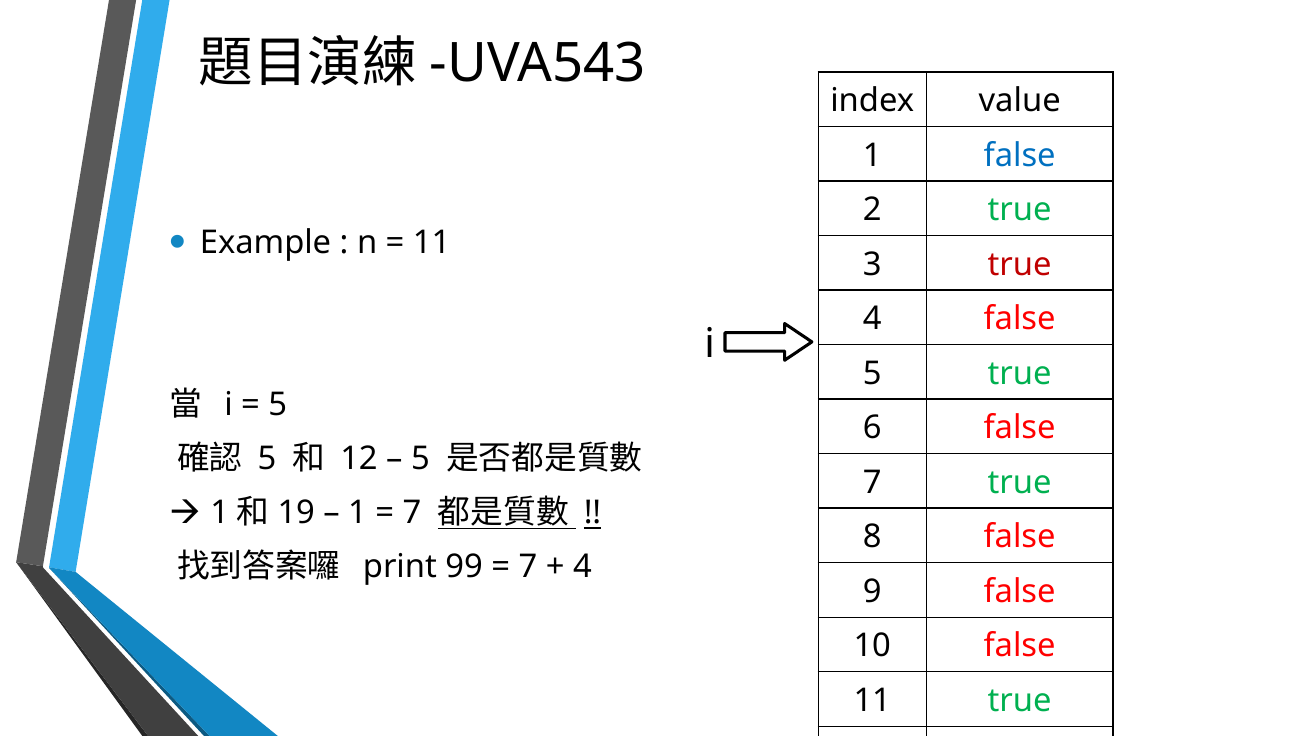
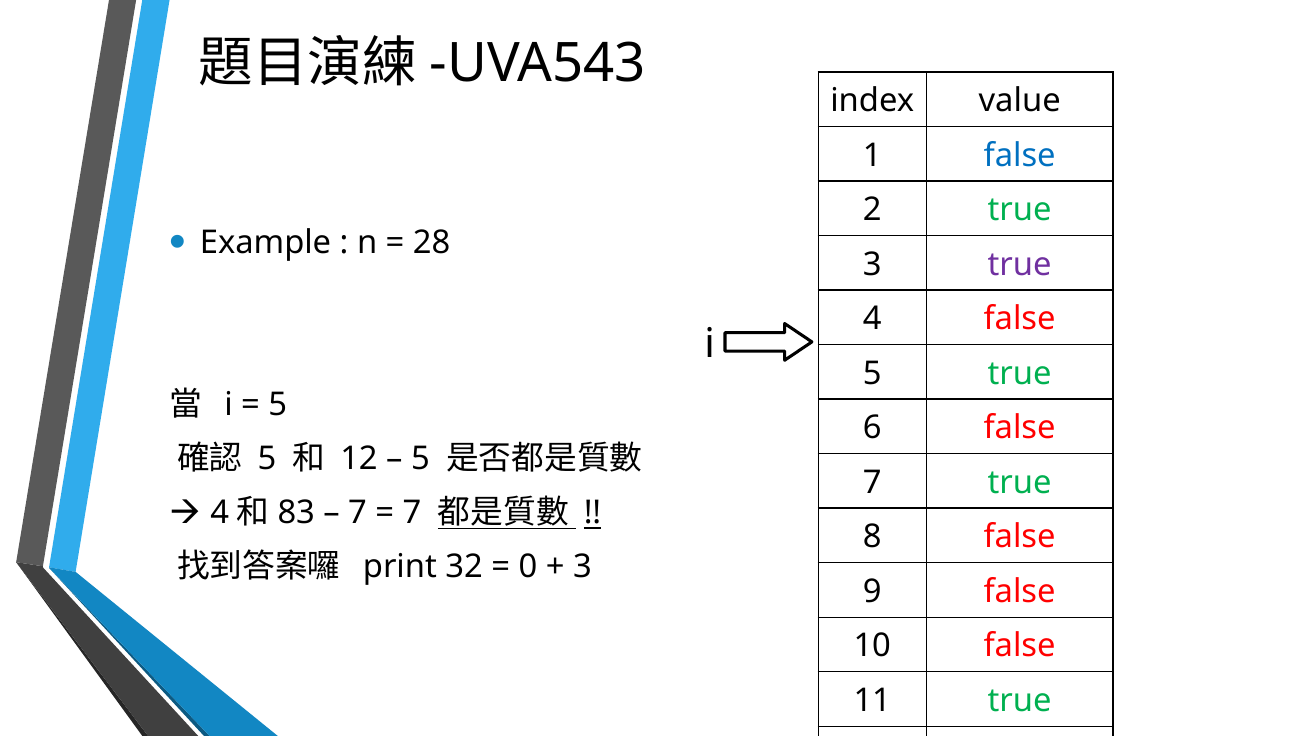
11: 11 -> 28 (432, 243)
true colour: red -> purple (1020, 265)
1: 1 -> 4 (220, 513)
19: 19 -> 83 (296, 513)
1: 1 -> 7 (358, 513)
99: 99 -> 32 (464, 567)
7: 7 -> 0 (528, 567)
4: 4 -> 3 (582, 567)
